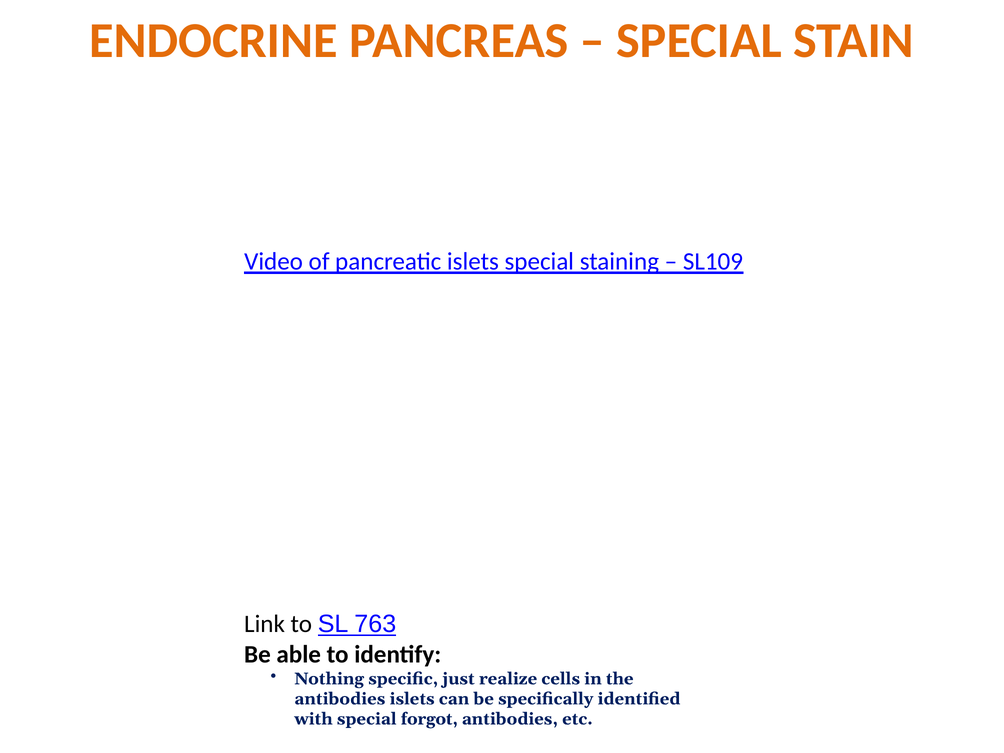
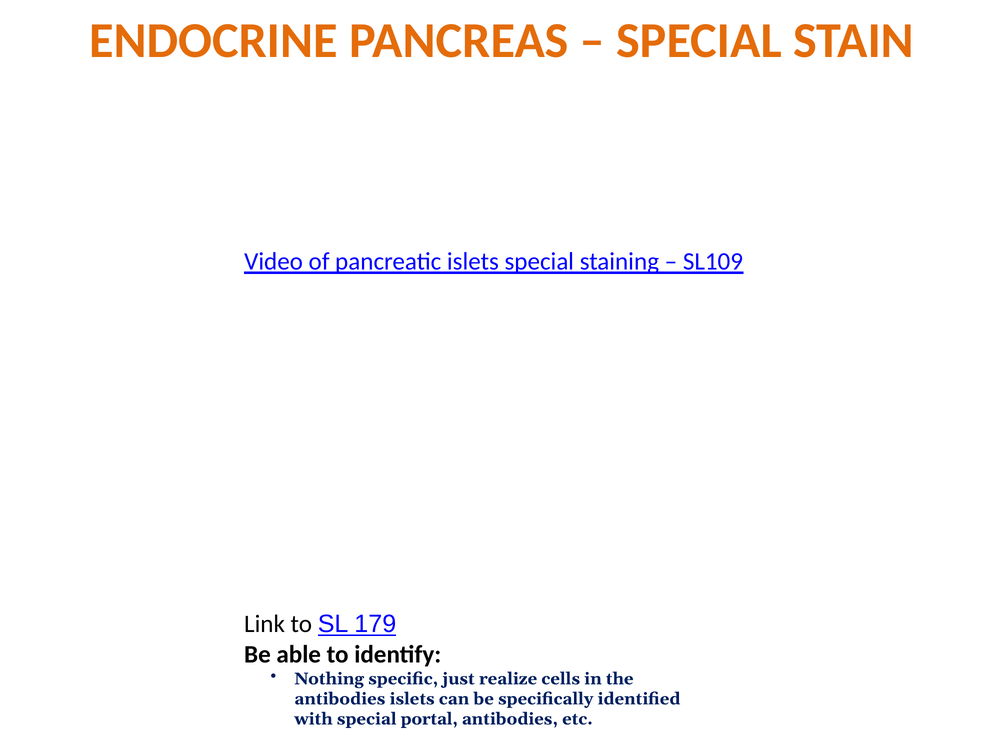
763: 763 -> 179 (375, 624)
forgot: forgot -> portal (429, 719)
